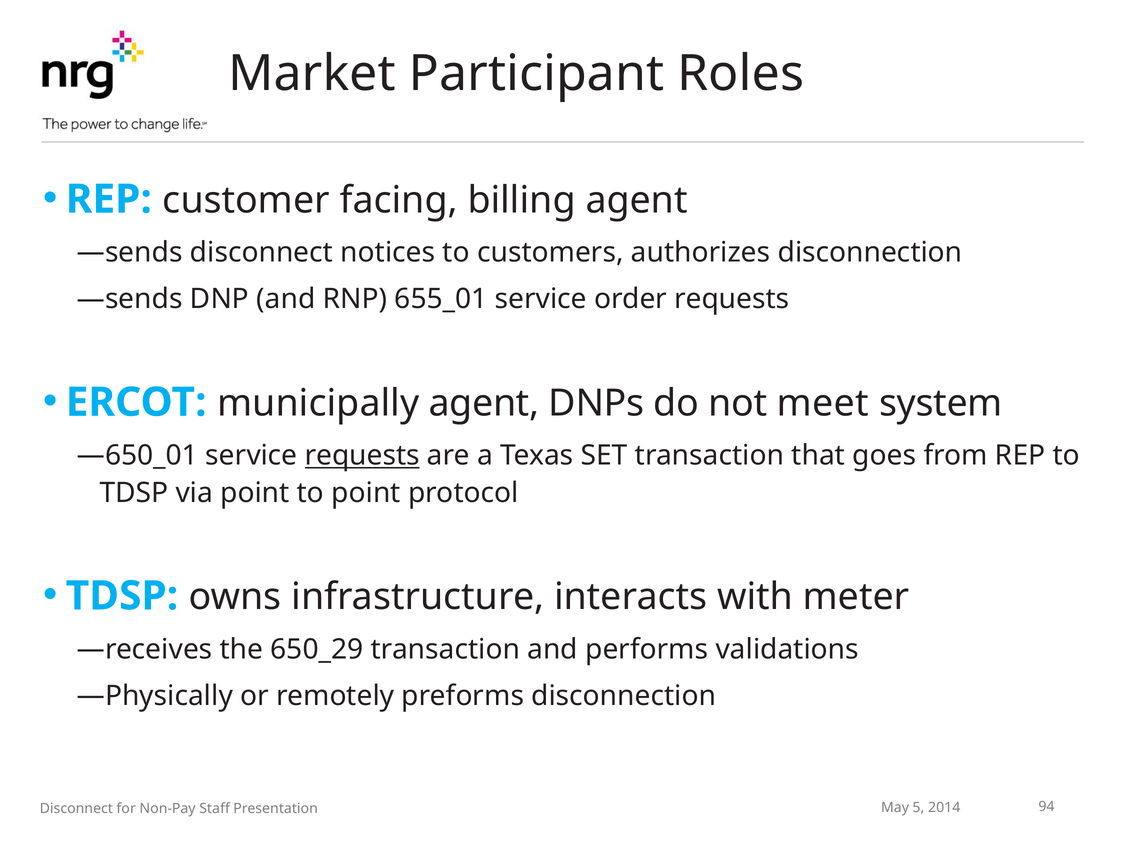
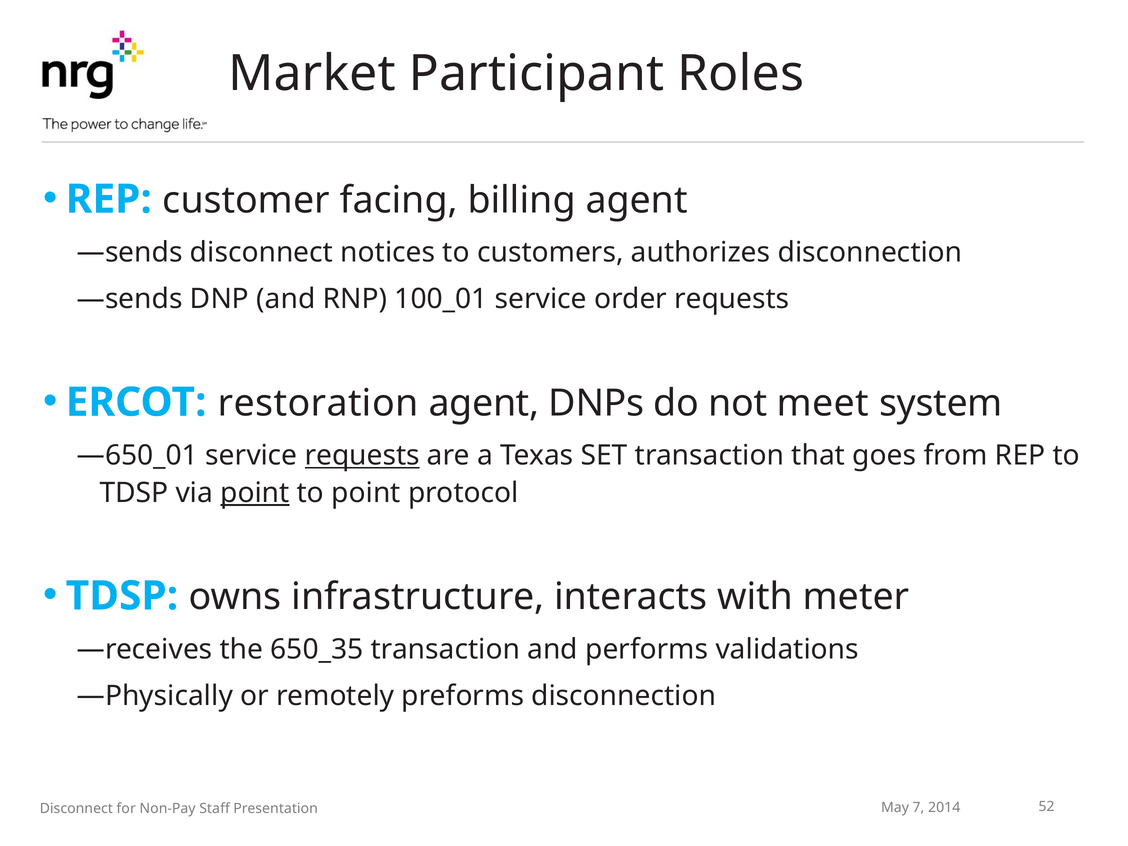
655_01: 655_01 -> 100_01 (441, 299)
municipally: municipally -> restoration (318, 403)
point underline: none -> present (255, 493)
650_29: 650_29 -> 650_35 (317, 649)
5: 5 -> 7 (918, 808)
94: 94 -> 52 (1046, 806)
